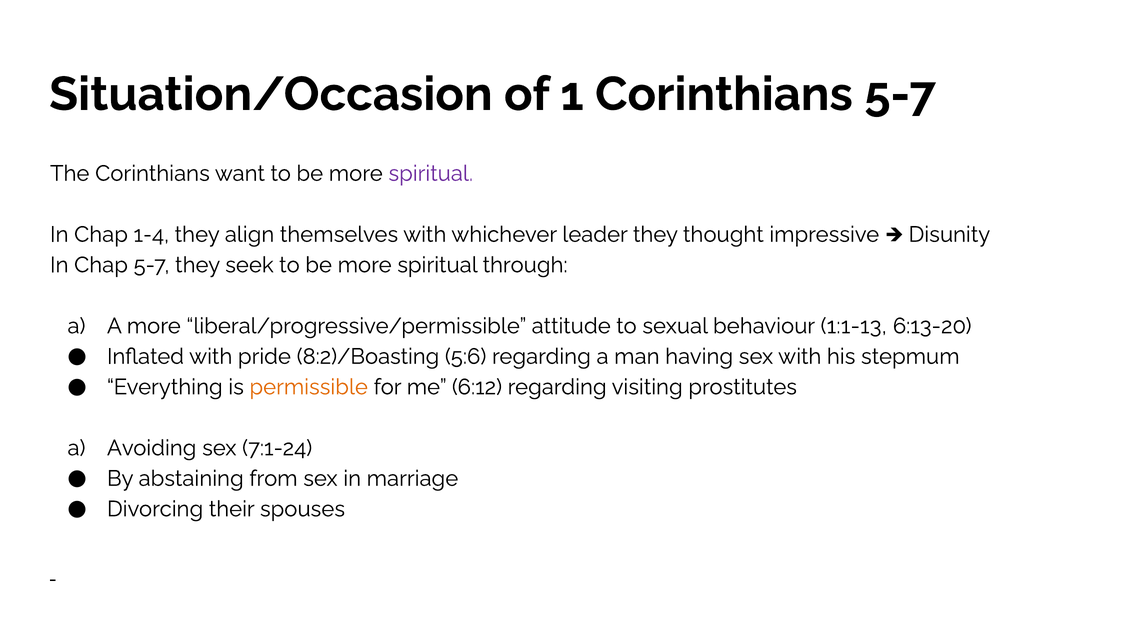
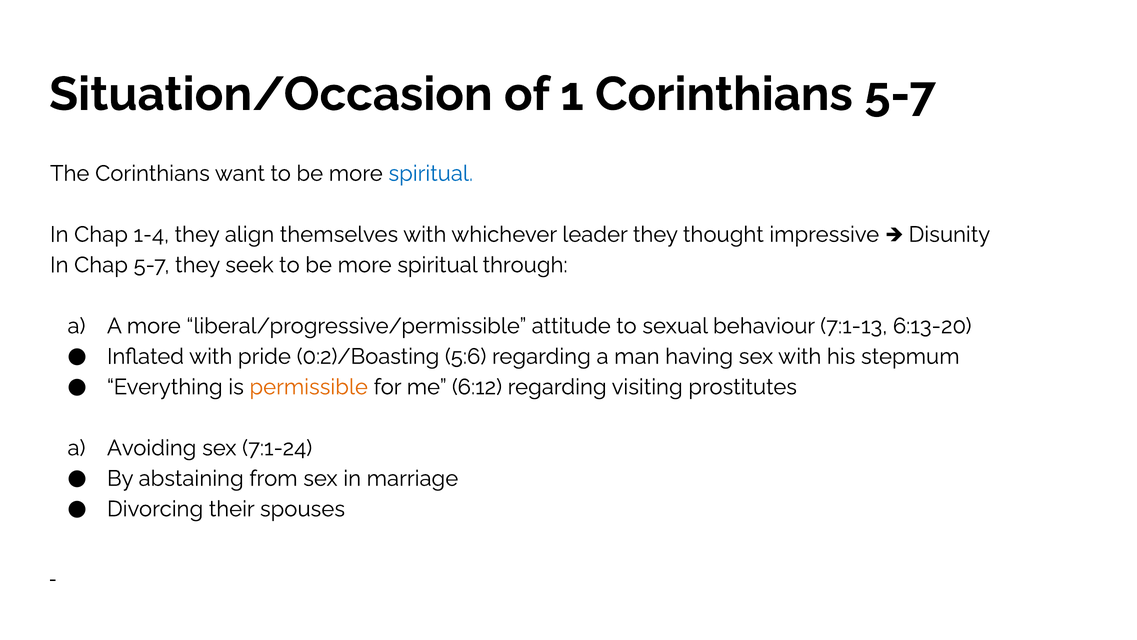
spiritual colour: purple -> blue (431, 173)
1:1-13: 1:1-13 -> 7:1-13 (854, 326)
8:2)/Boasting: 8:2)/Boasting -> 0:2)/Boasting (368, 356)
